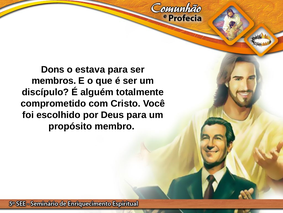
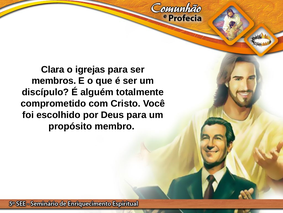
Dons: Dons -> Clara (53, 69)
estava: estava -> igrejas (90, 69)
